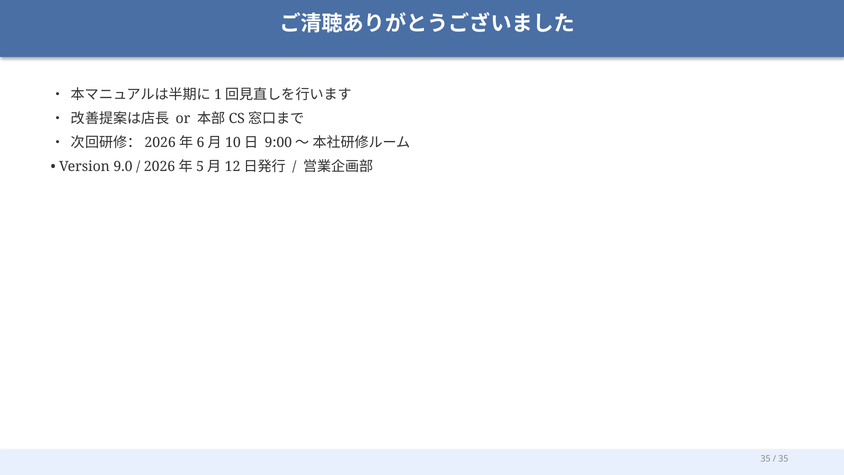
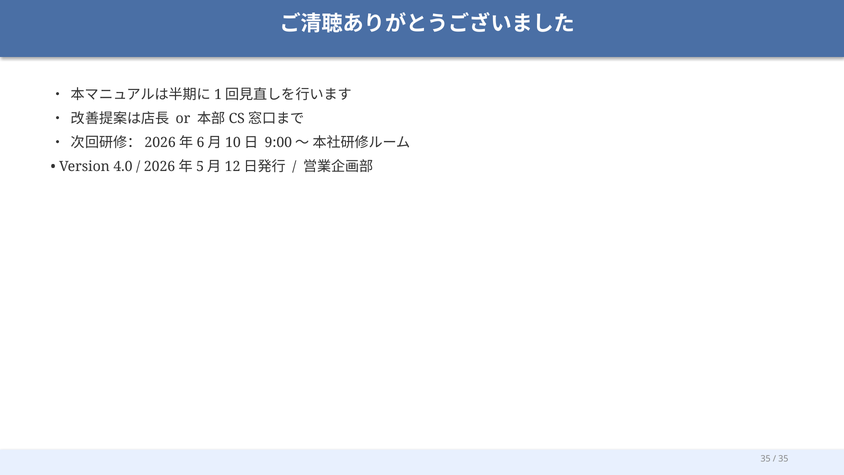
9.0: 9.0 -> 4.0 (123, 166)
